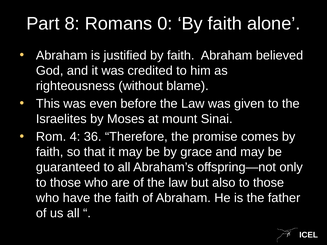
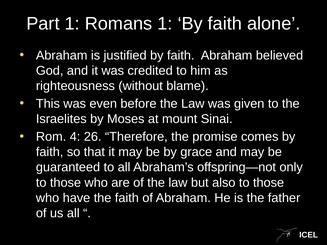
Part 8: 8 -> 1 (72, 24)
Romans 0: 0 -> 1 (165, 24)
36: 36 -> 26 (93, 137)
